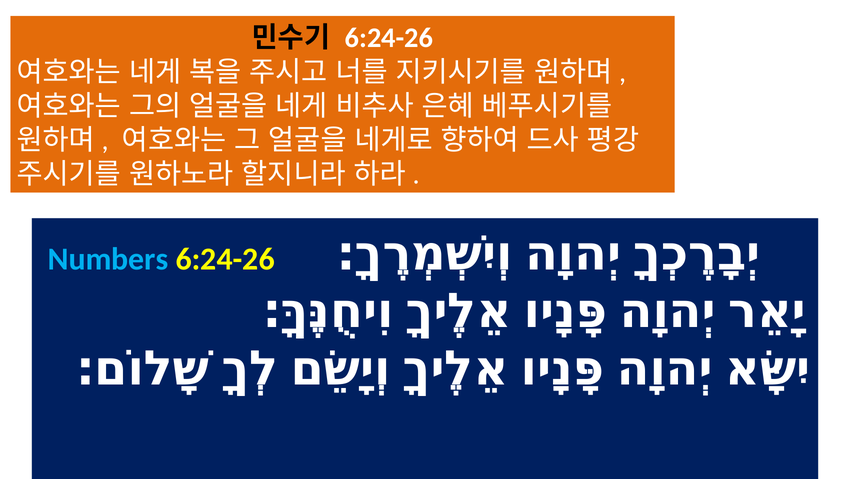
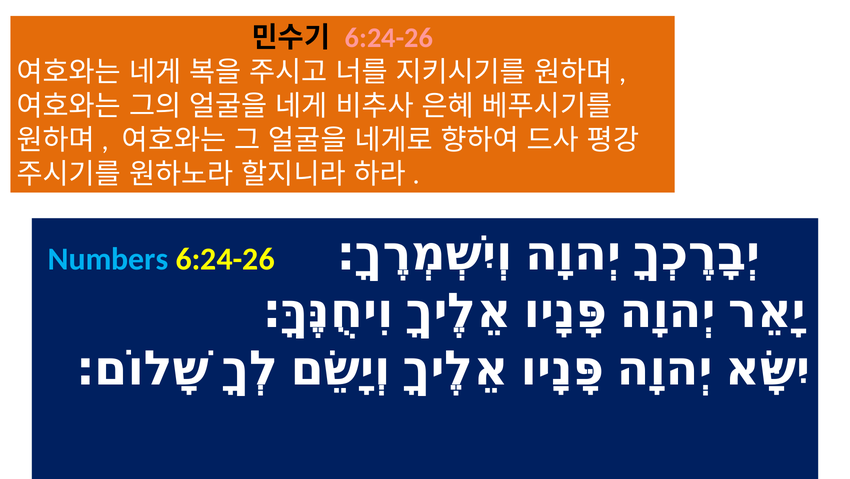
6:24-26 colour: white -> pink (389, 38)
